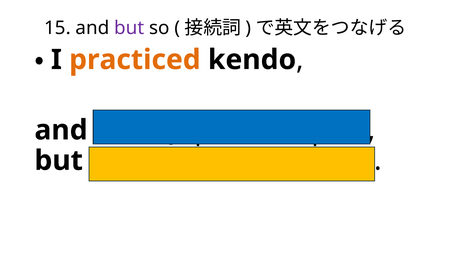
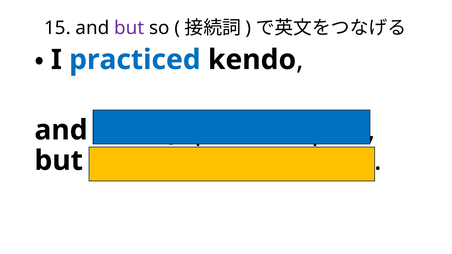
practiced colour: orange -> blue (135, 60)
